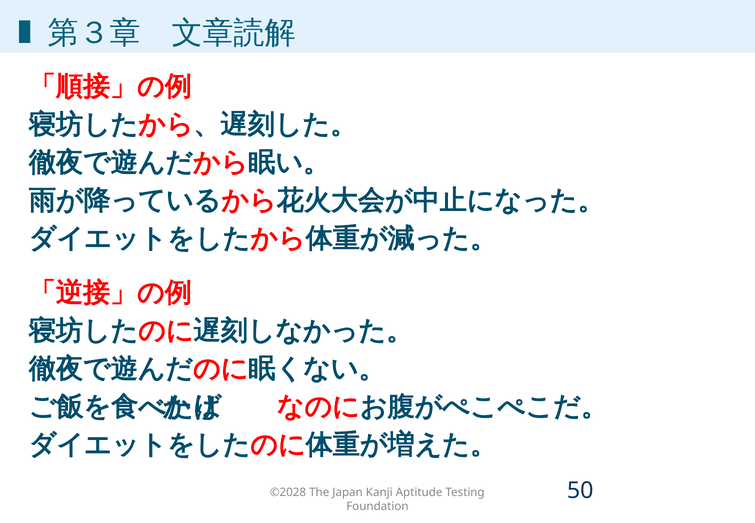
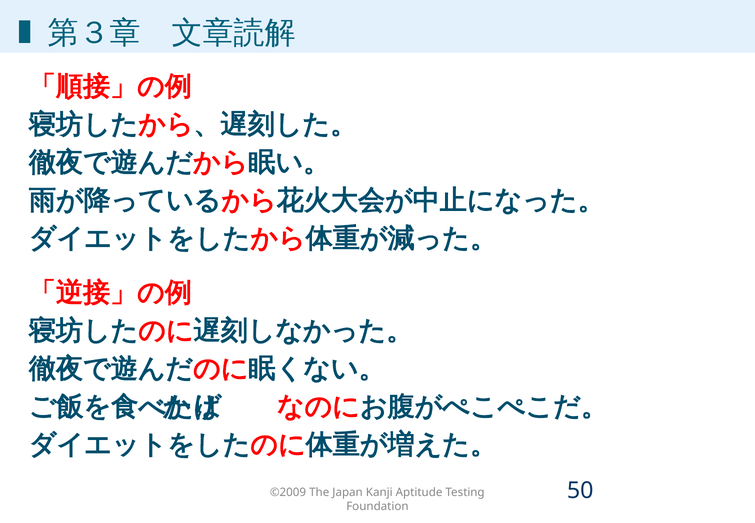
©2028: ©2028 -> ©2009 (288, 492)
